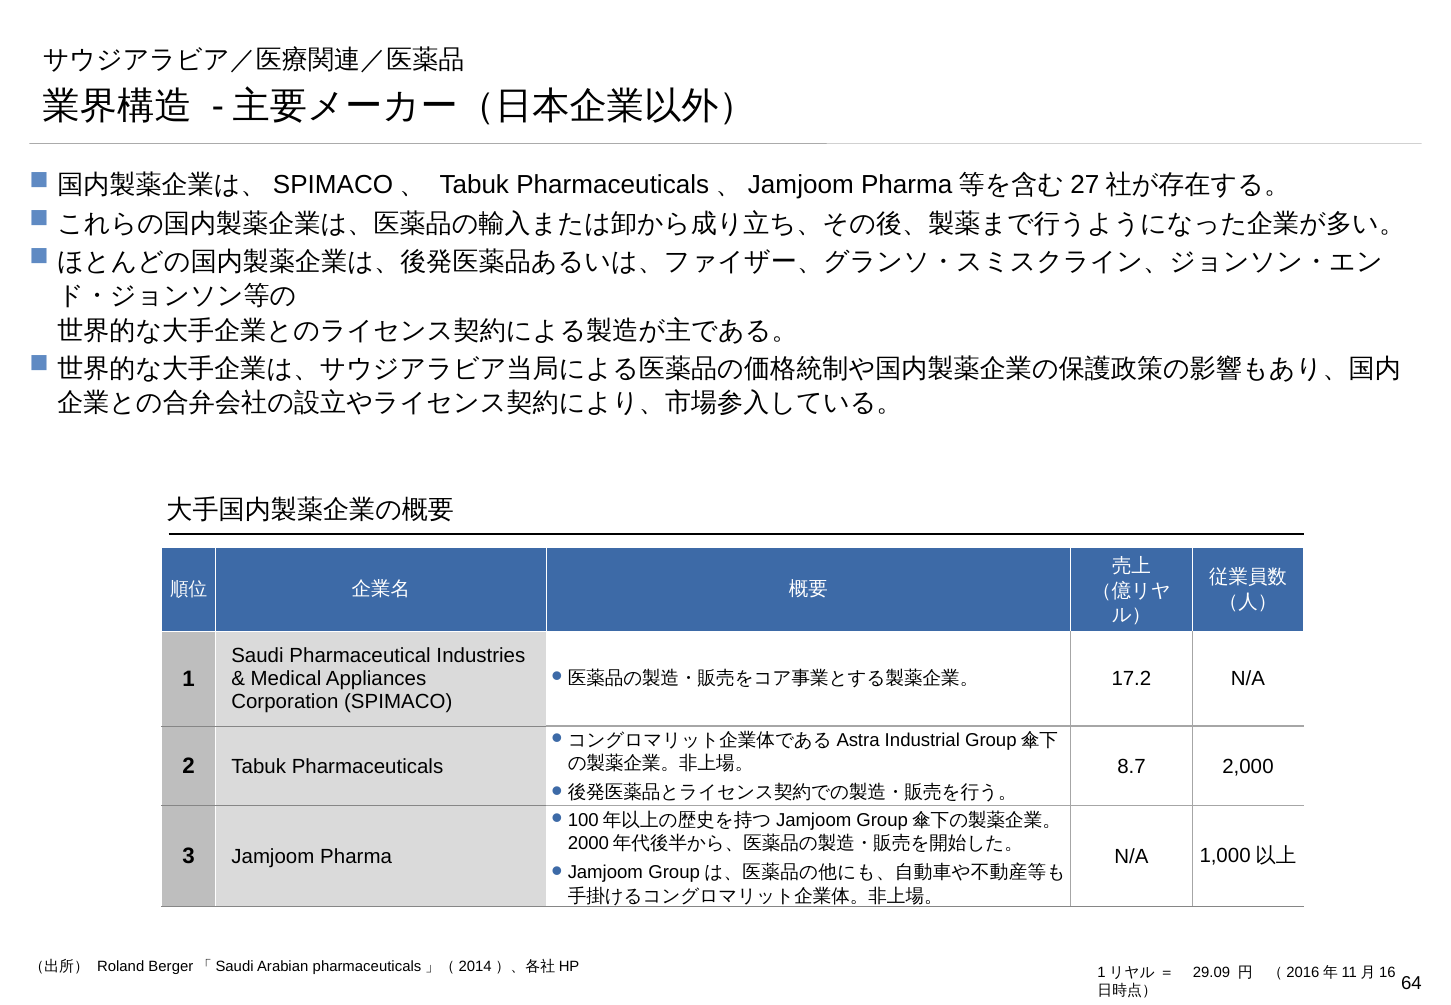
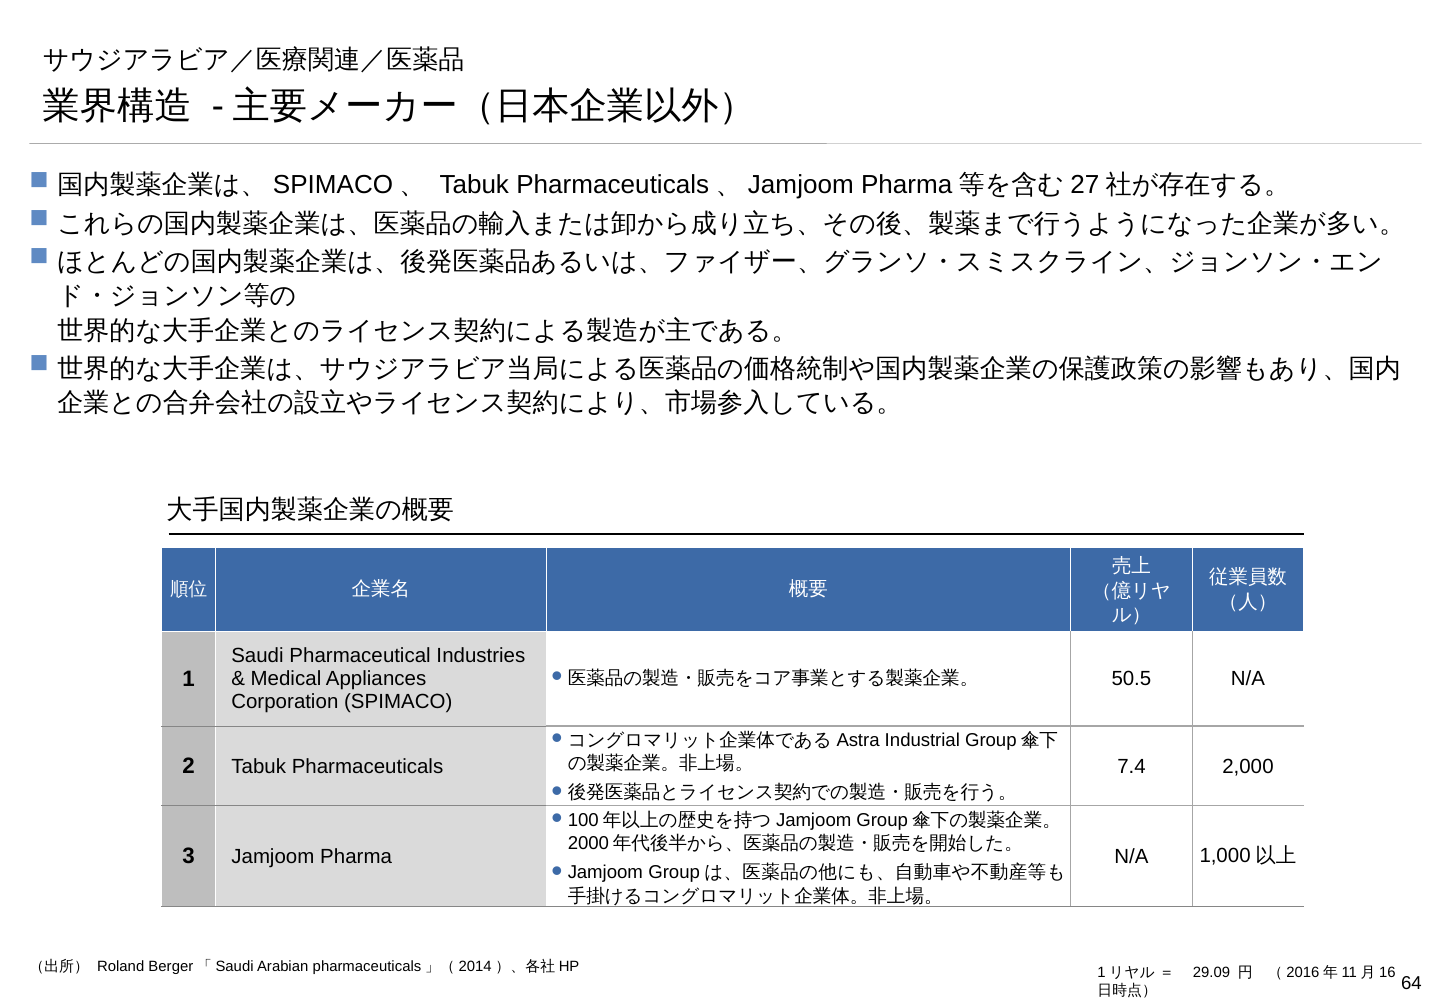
17.2: 17.2 -> 50.5 (1131, 679)
8.7: 8.7 -> 7.4 (1131, 766)
